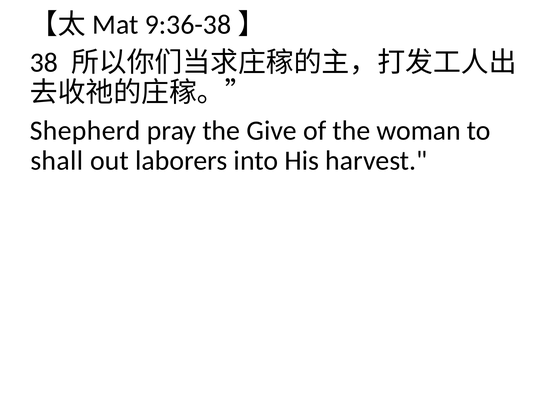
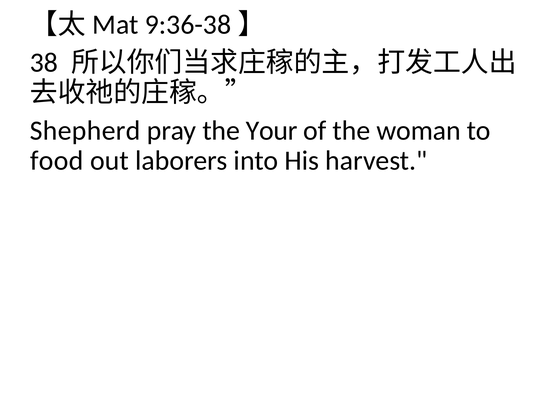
Give: Give -> Your (272, 130)
shall: shall -> food (57, 161)
